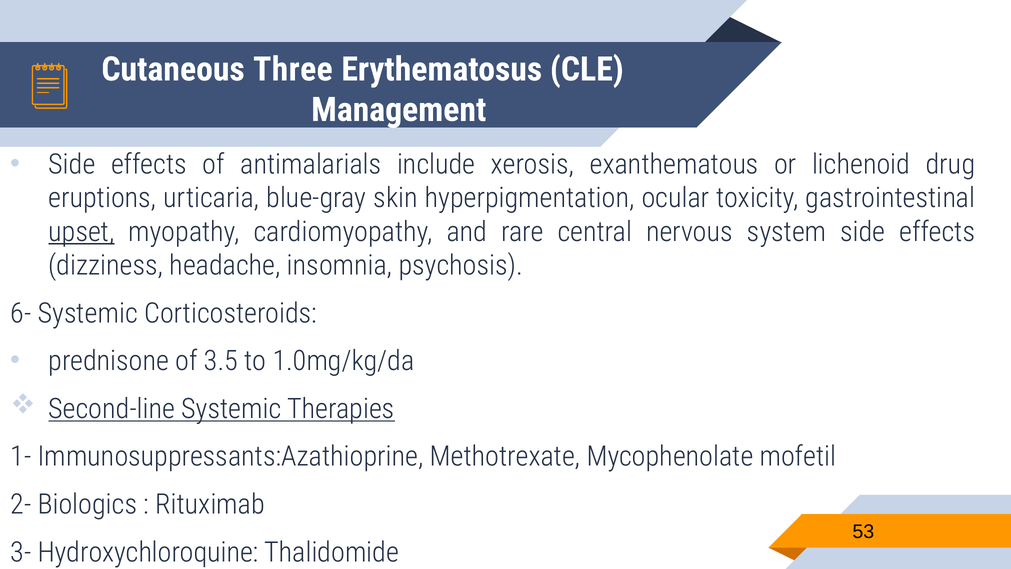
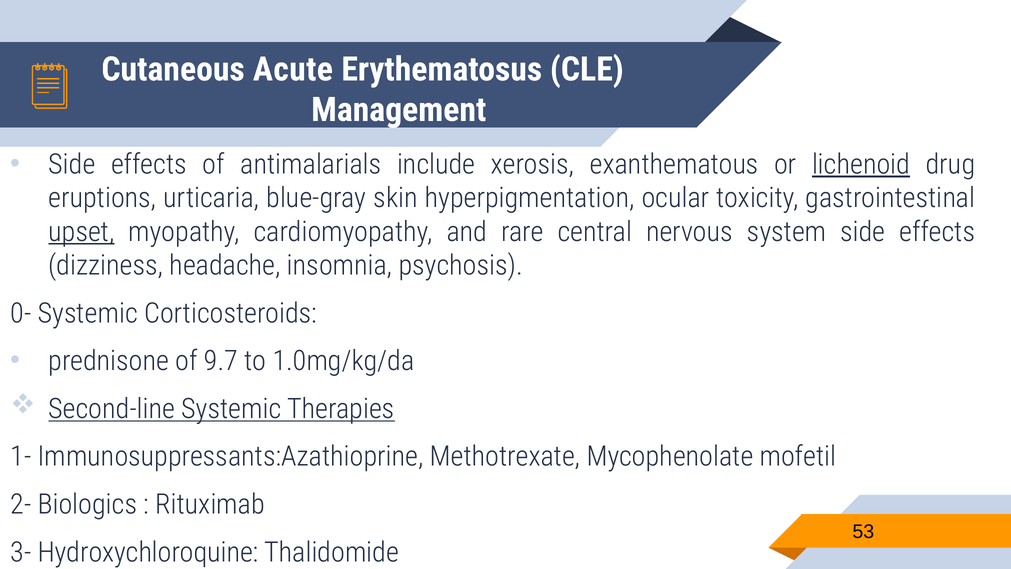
Three: Three -> Acute (293, 69)
lichenoid underline: none -> present (861, 164)
6-: 6- -> 0- (21, 313)
3.5: 3.5 -> 9.7 (221, 361)
